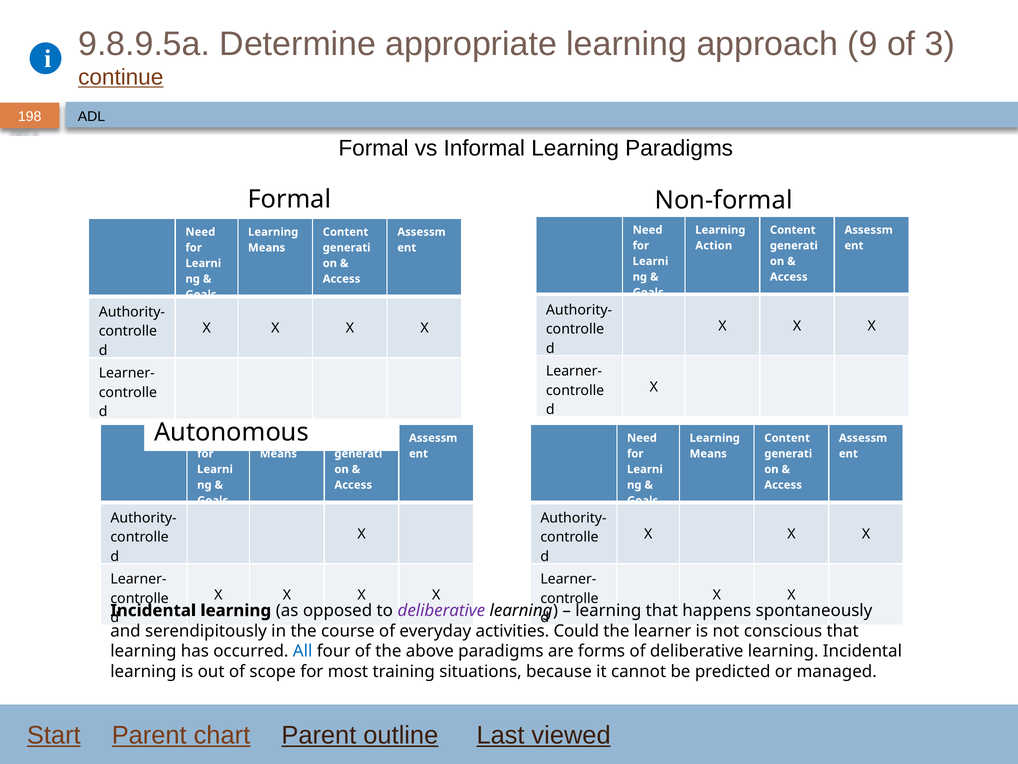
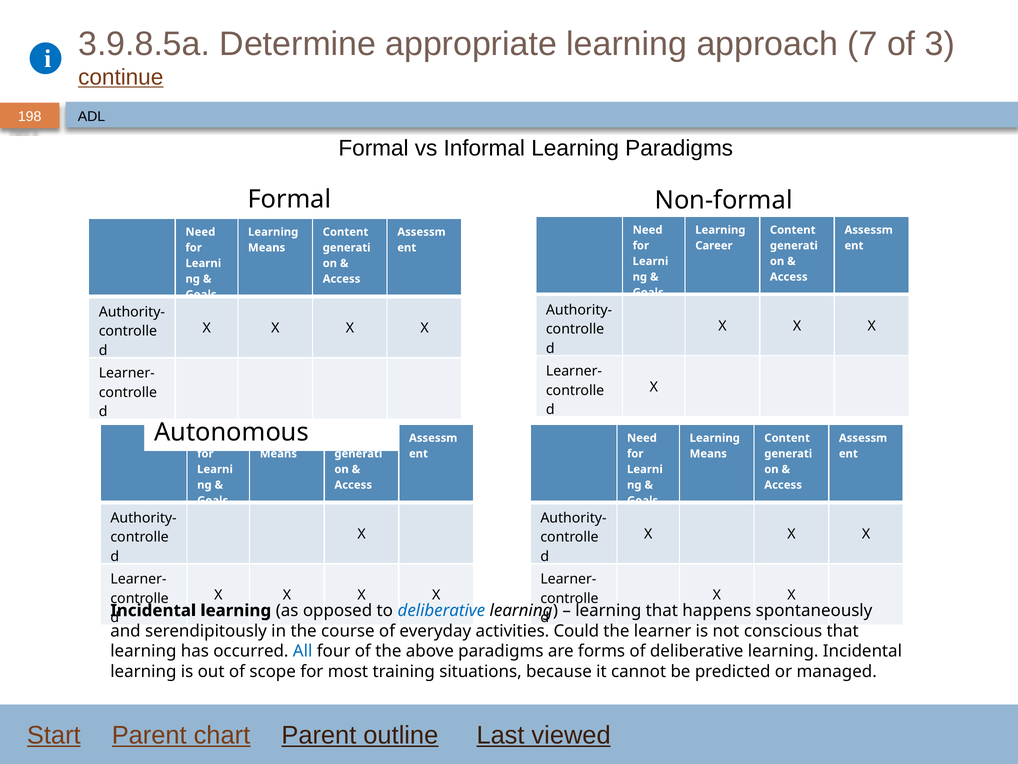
9.8.9.5a: 9.8.9.5a -> 3.9.8.5a (144, 44)
9: 9 -> 7 (863, 44)
Action: Action -> Career (714, 245)
deliberative colour: purple -> blue (441, 610)
